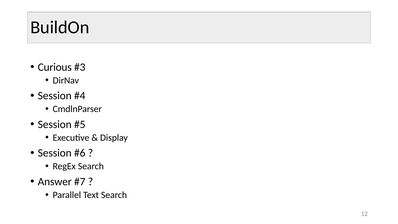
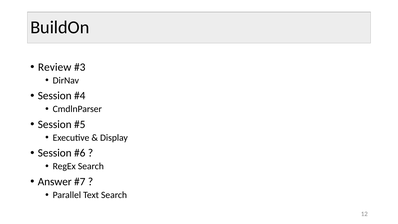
Curious: Curious -> Review (55, 67)
